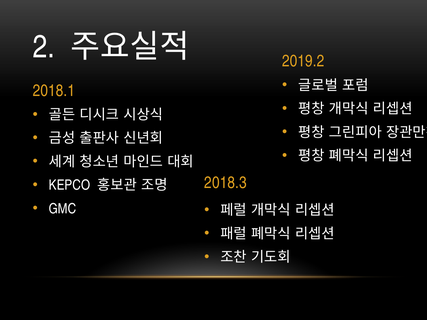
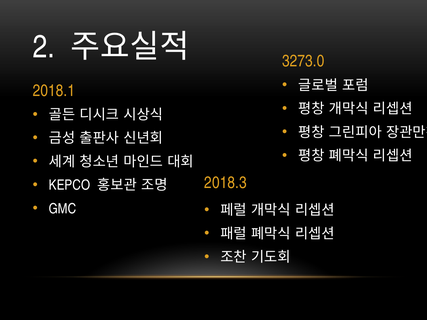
2019.2: 2019.2 -> 3273.0 (303, 61)
